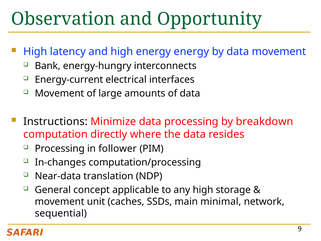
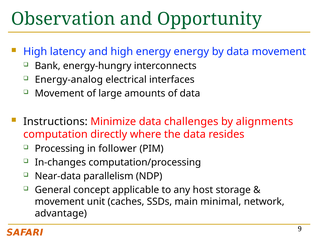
Energy-current: Energy-current -> Energy-analog (69, 80)
data processing: processing -> challenges (191, 121)
breakdown: breakdown -> alignments (264, 121)
translation: translation -> parallelism (108, 176)
any high: high -> host (203, 190)
sequential: sequential -> advantage (61, 213)
